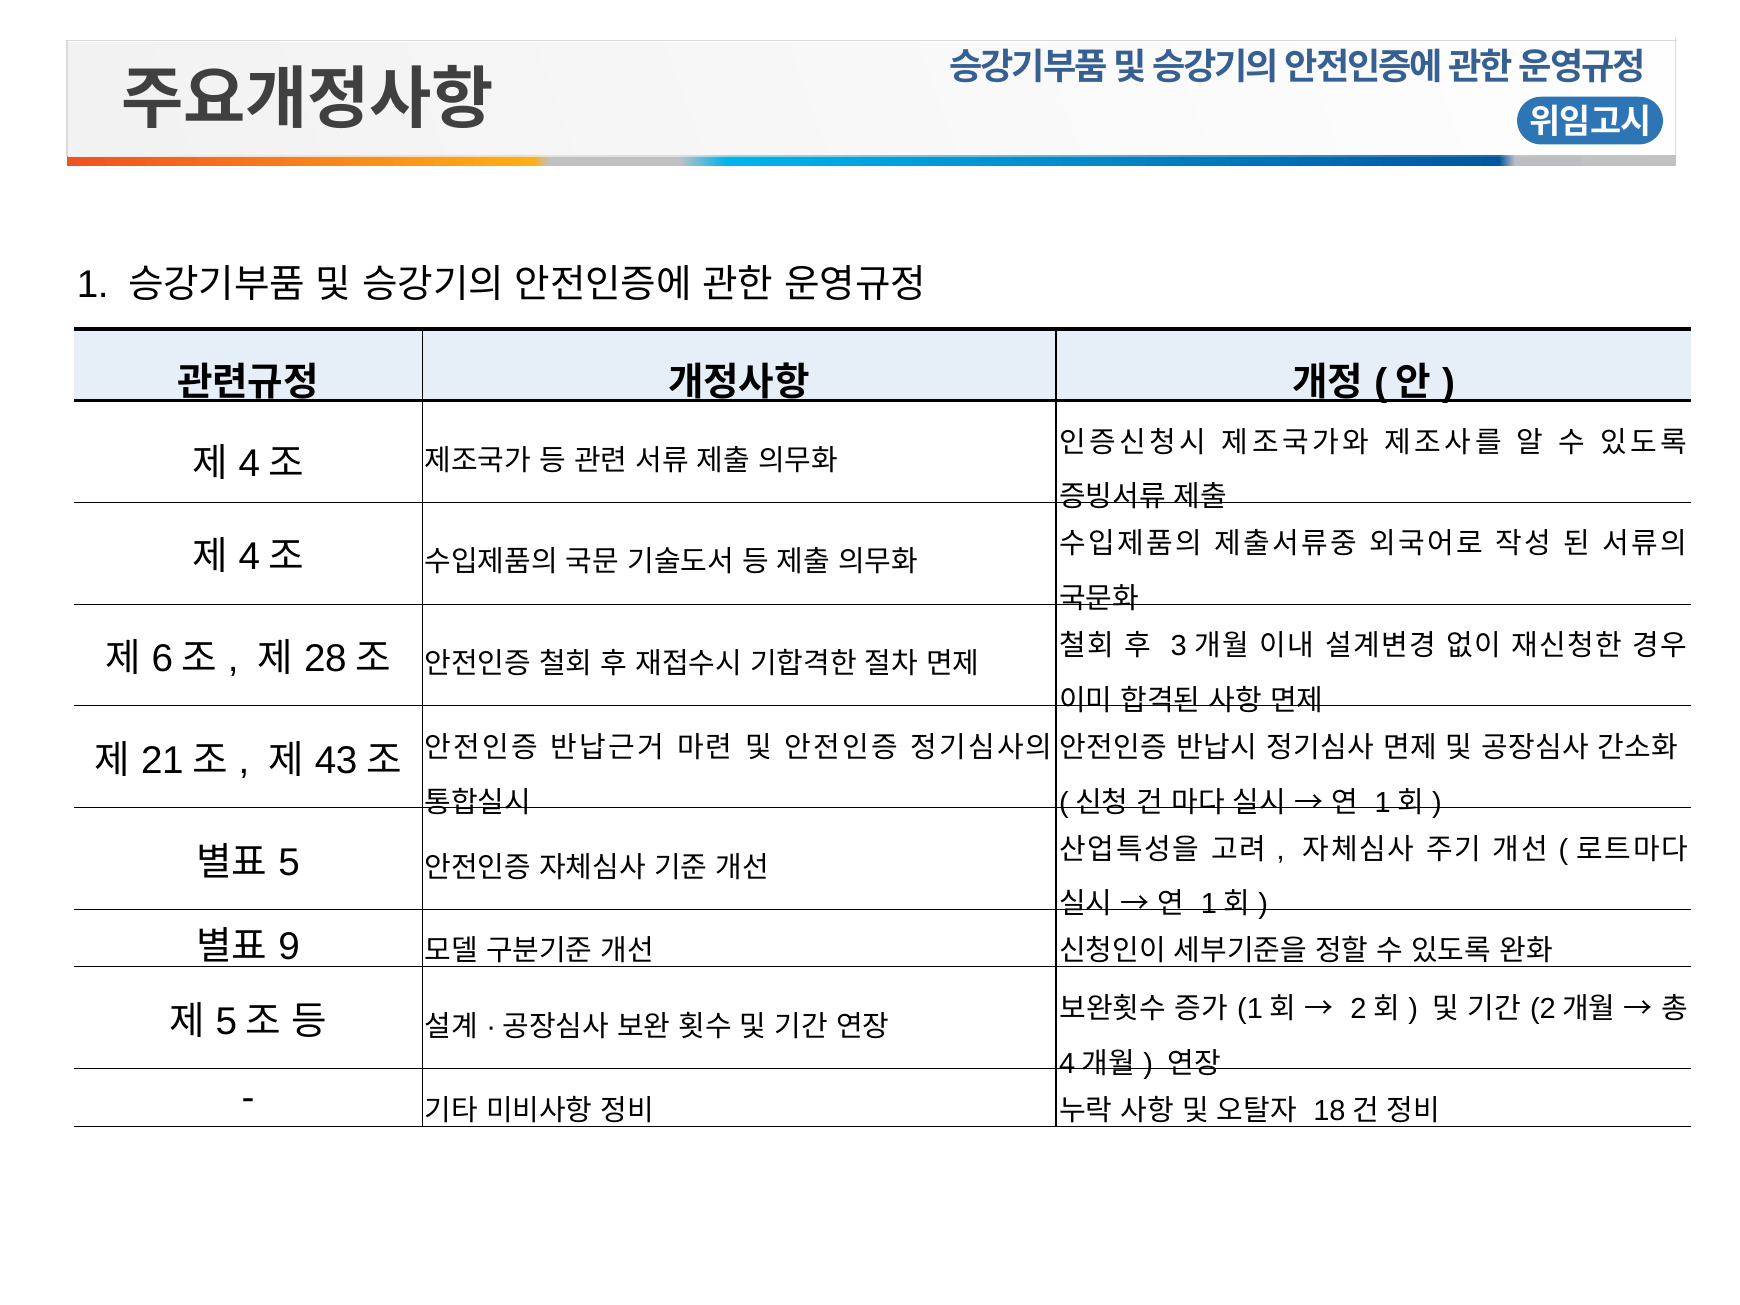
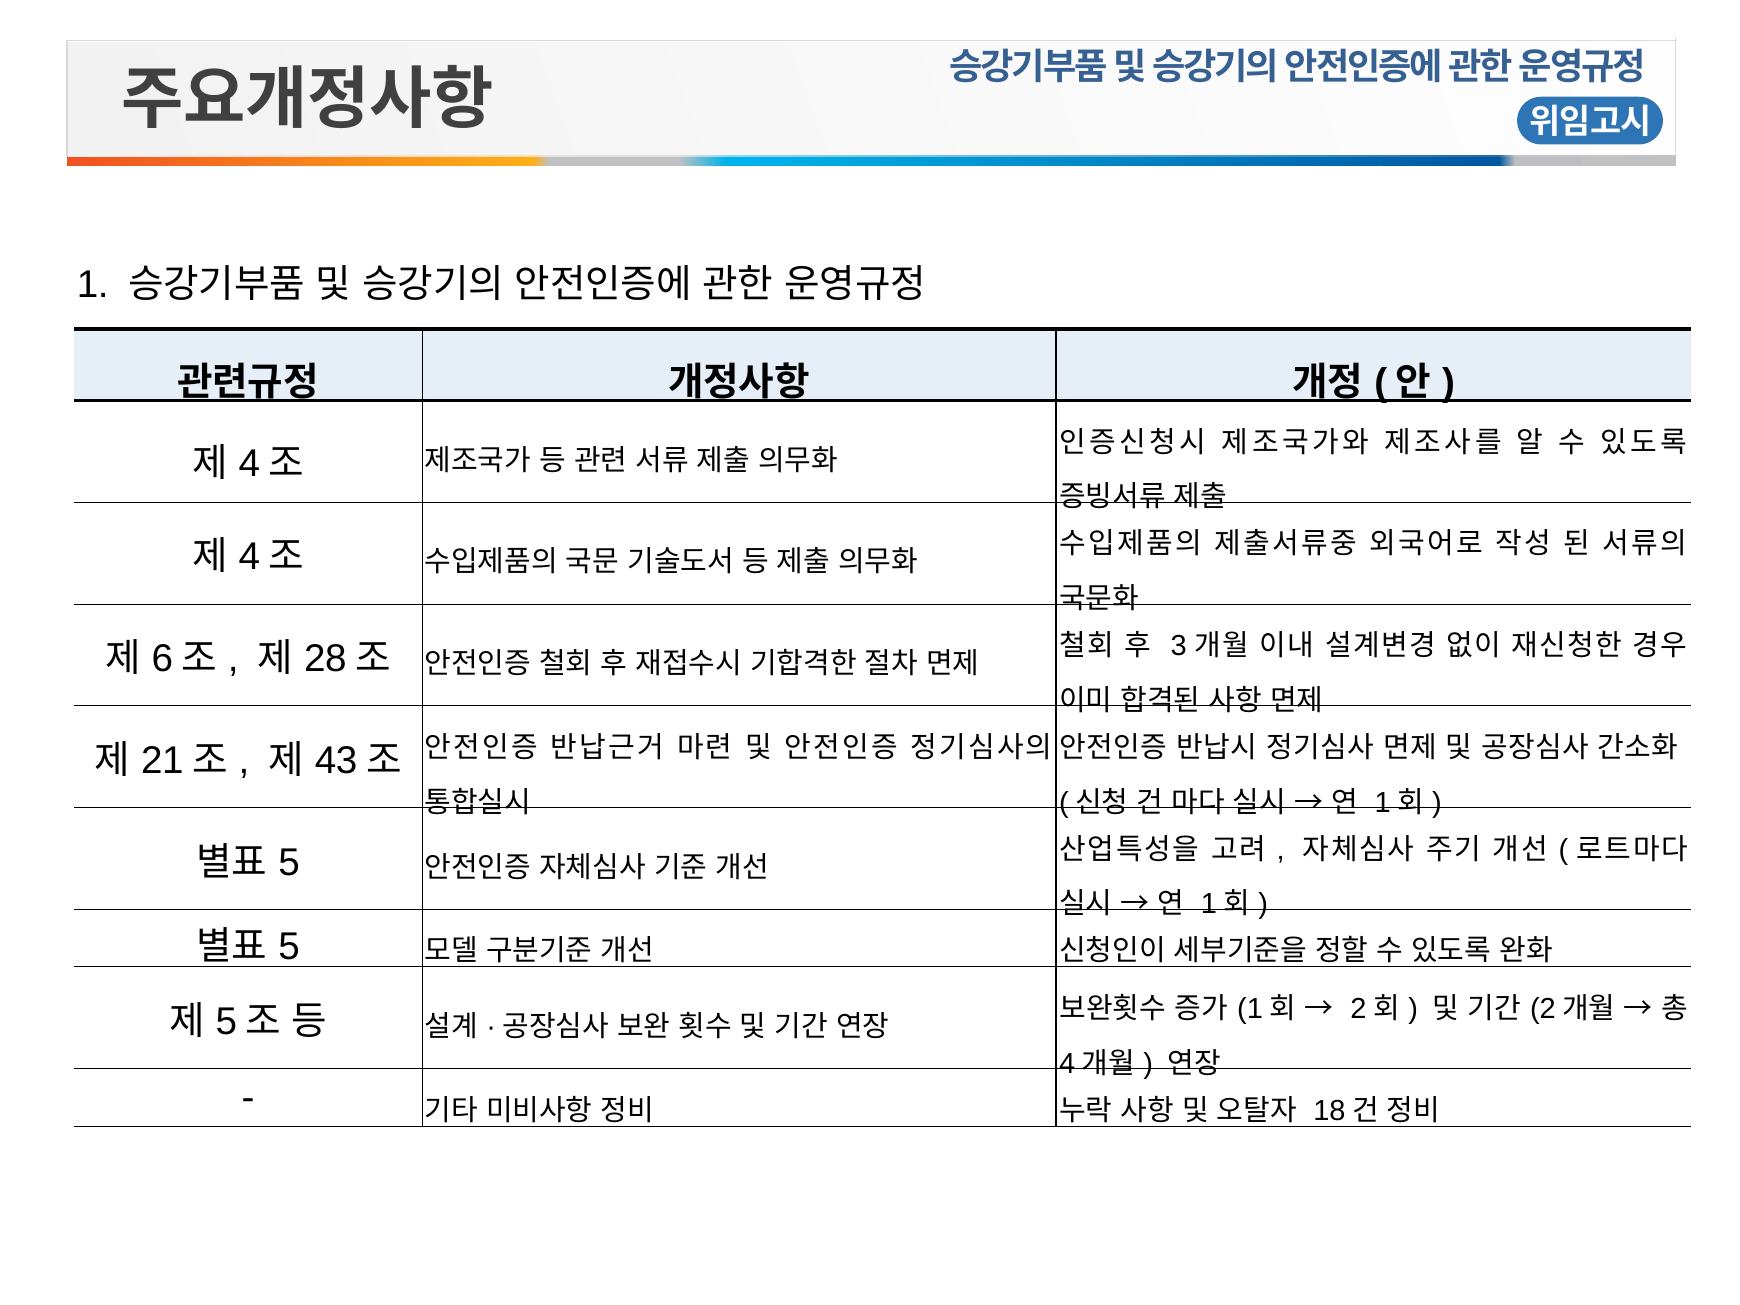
9: 9 -> 5 (289, 947)
